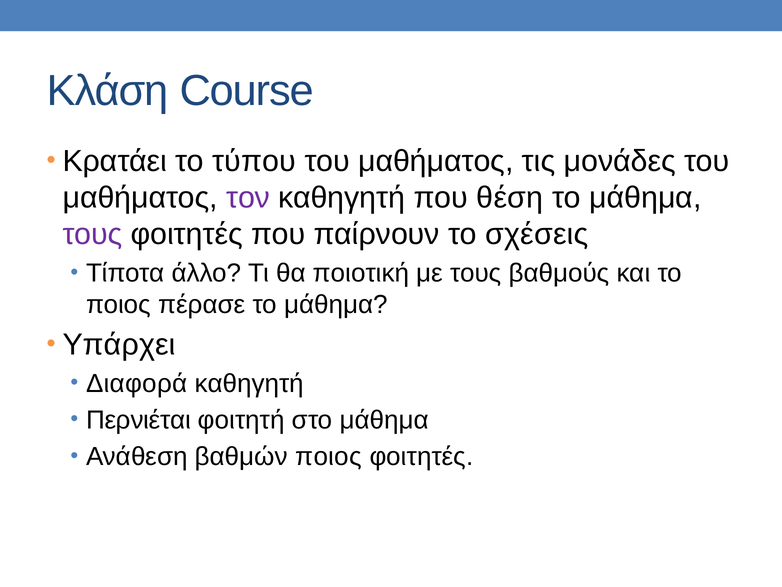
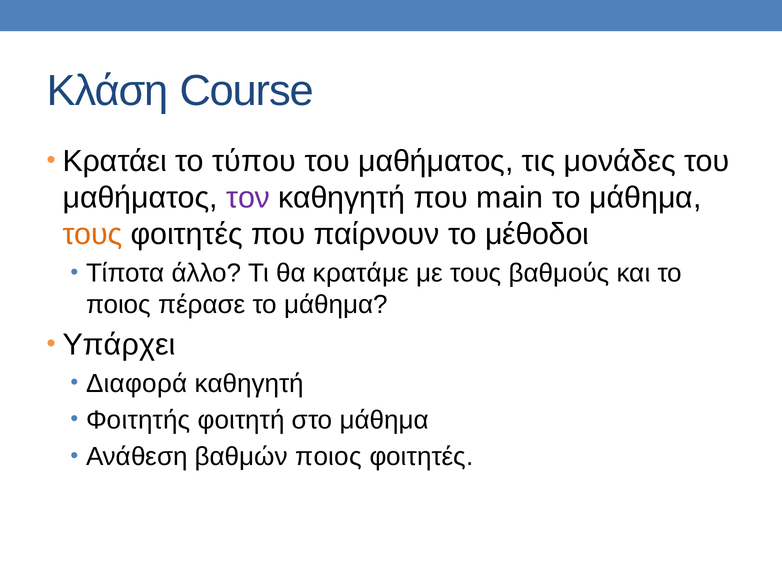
θέση: θέση -> main (510, 198)
τους colour: purple -> orange (92, 234)
σχέσεις: σχέσεις -> μέθοδοι (537, 234)
ποιοτική: ποιοτική -> κρατάμε (361, 273)
Περνιέται: Περνιέται -> Φοιτητής (138, 420)
